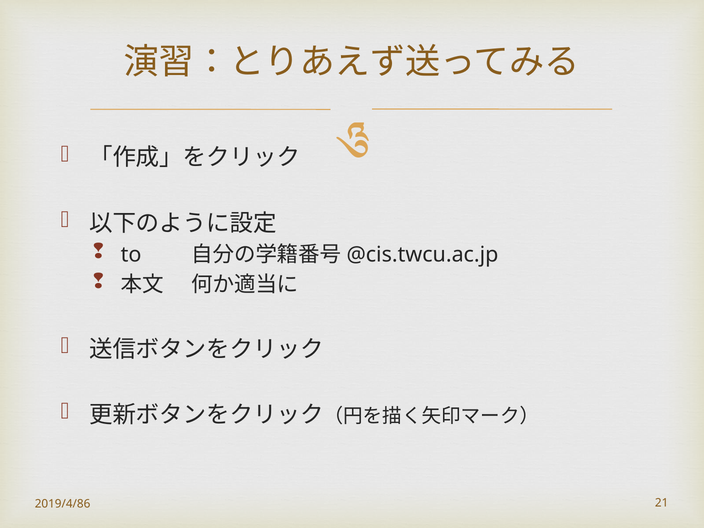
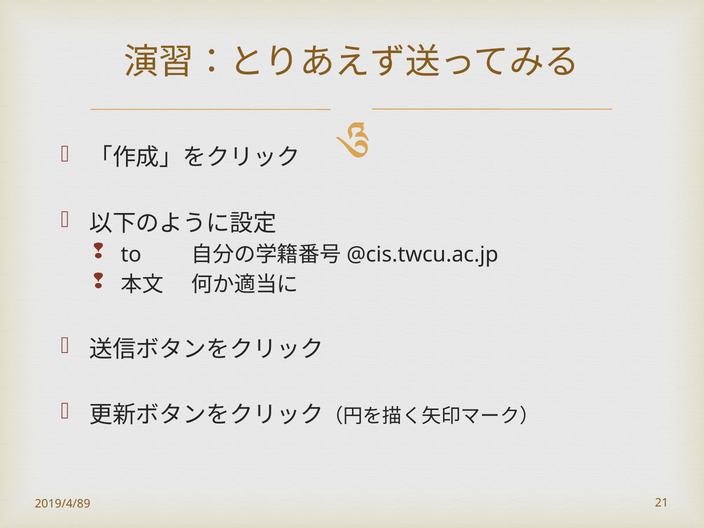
2019/4/86: 2019/4/86 -> 2019/4/89 (63, 504)
